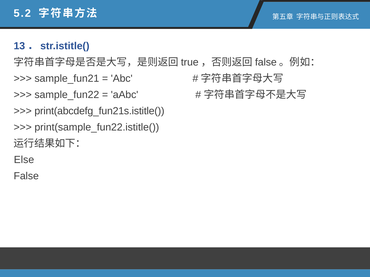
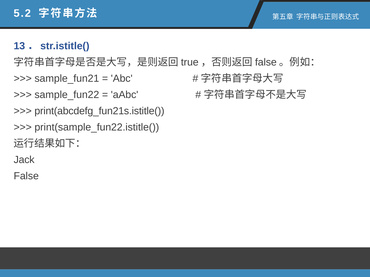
Else: Else -> Jack (24, 160)
